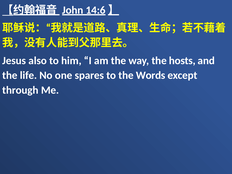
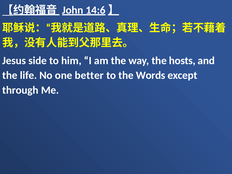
also: also -> side (38, 61)
spares: spares -> better (89, 75)
